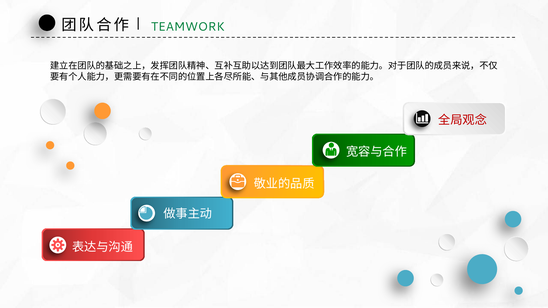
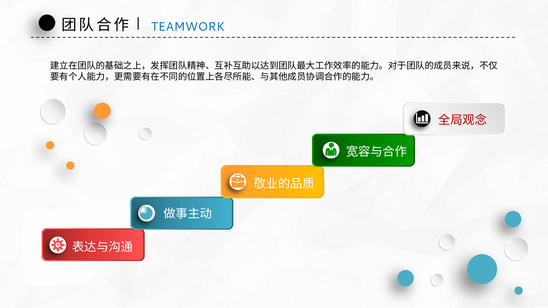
TEAMWORK colour: green -> blue (188, 27)
